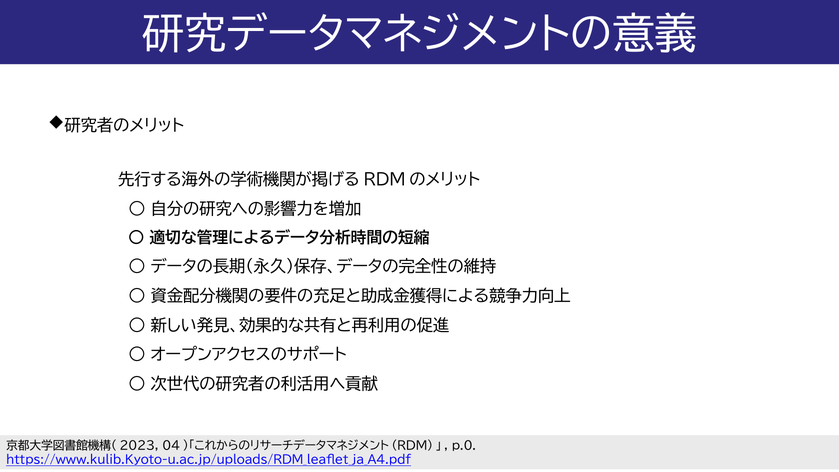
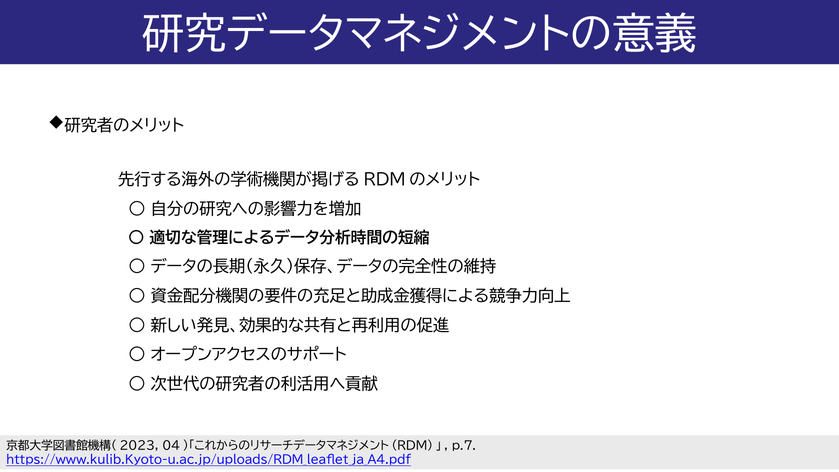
p.0: p.0 -> p.7 (464, 446)
